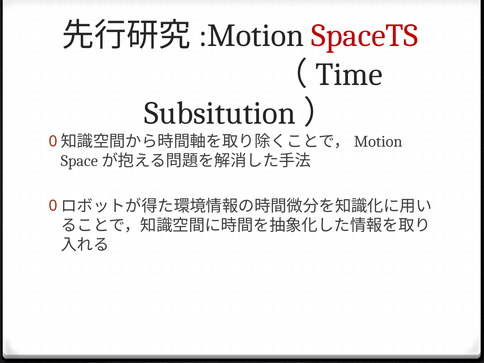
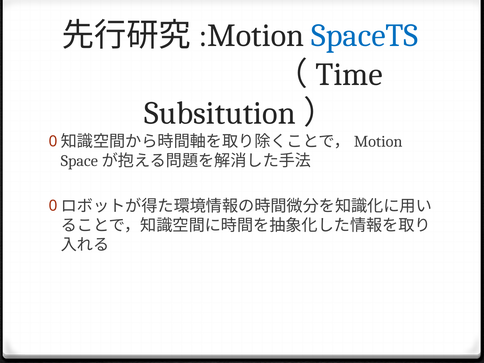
SpaceTS colour: red -> blue (365, 36)
